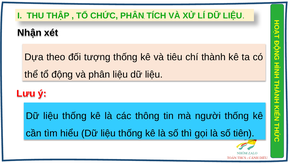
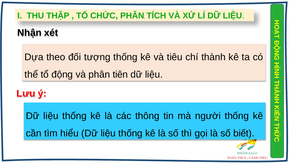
phân liệu: liệu -> tiên (120, 75)
tiên: tiên -> biết (244, 133)
